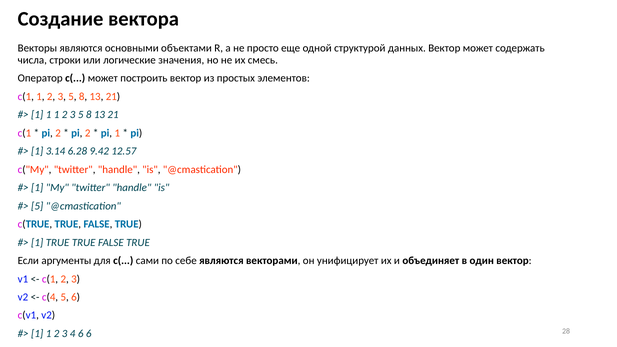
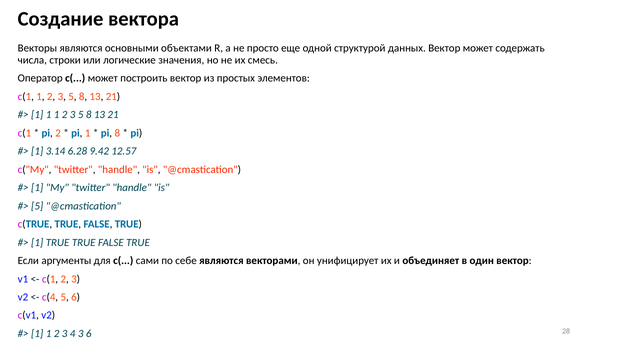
2: 2 -> 1 (88, 133)
pi 1: 1 -> 8 (117, 133)
4 6: 6 -> 3 (81, 334)
